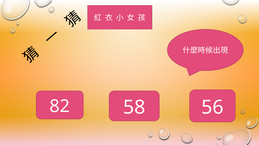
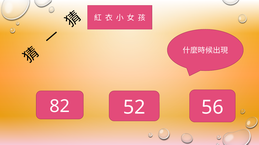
58: 58 -> 52 (134, 108)
